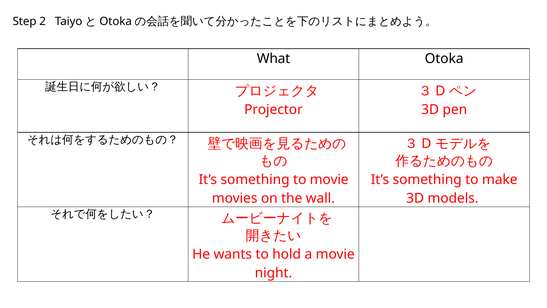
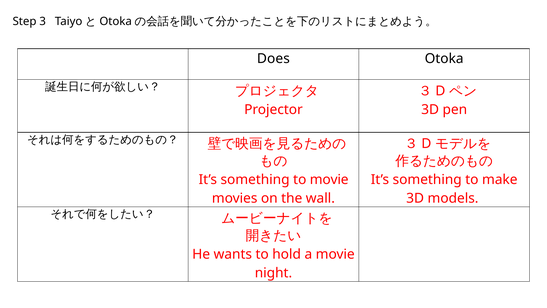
2: 2 -> 3 (43, 21)
What: What -> Does (273, 59)
